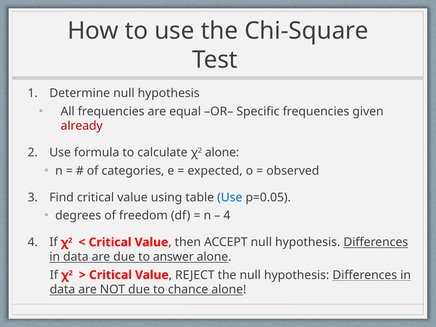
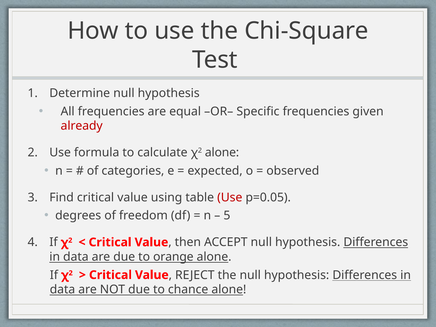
Use colour: blue -> red (230, 197)
4: 4 -> 5 (227, 216)
answer: answer -> orange (173, 257)
